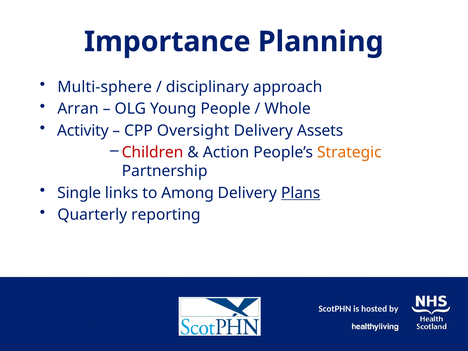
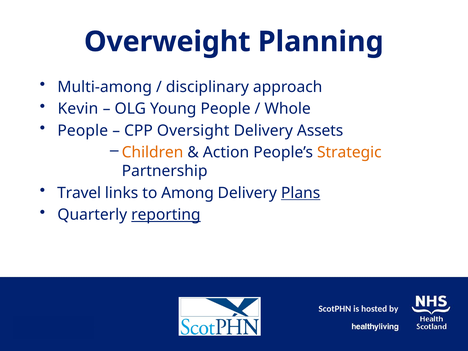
Importance: Importance -> Overweight (167, 42)
Multi-sphere: Multi-sphere -> Multi-among (105, 87)
Arran: Arran -> Kevin (78, 109)
Activity: Activity -> People (83, 131)
Children colour: red -> orange (153, 152)
Single: Single -> Travel (79, 193)
reporting underline: none -> present (166, 215)
